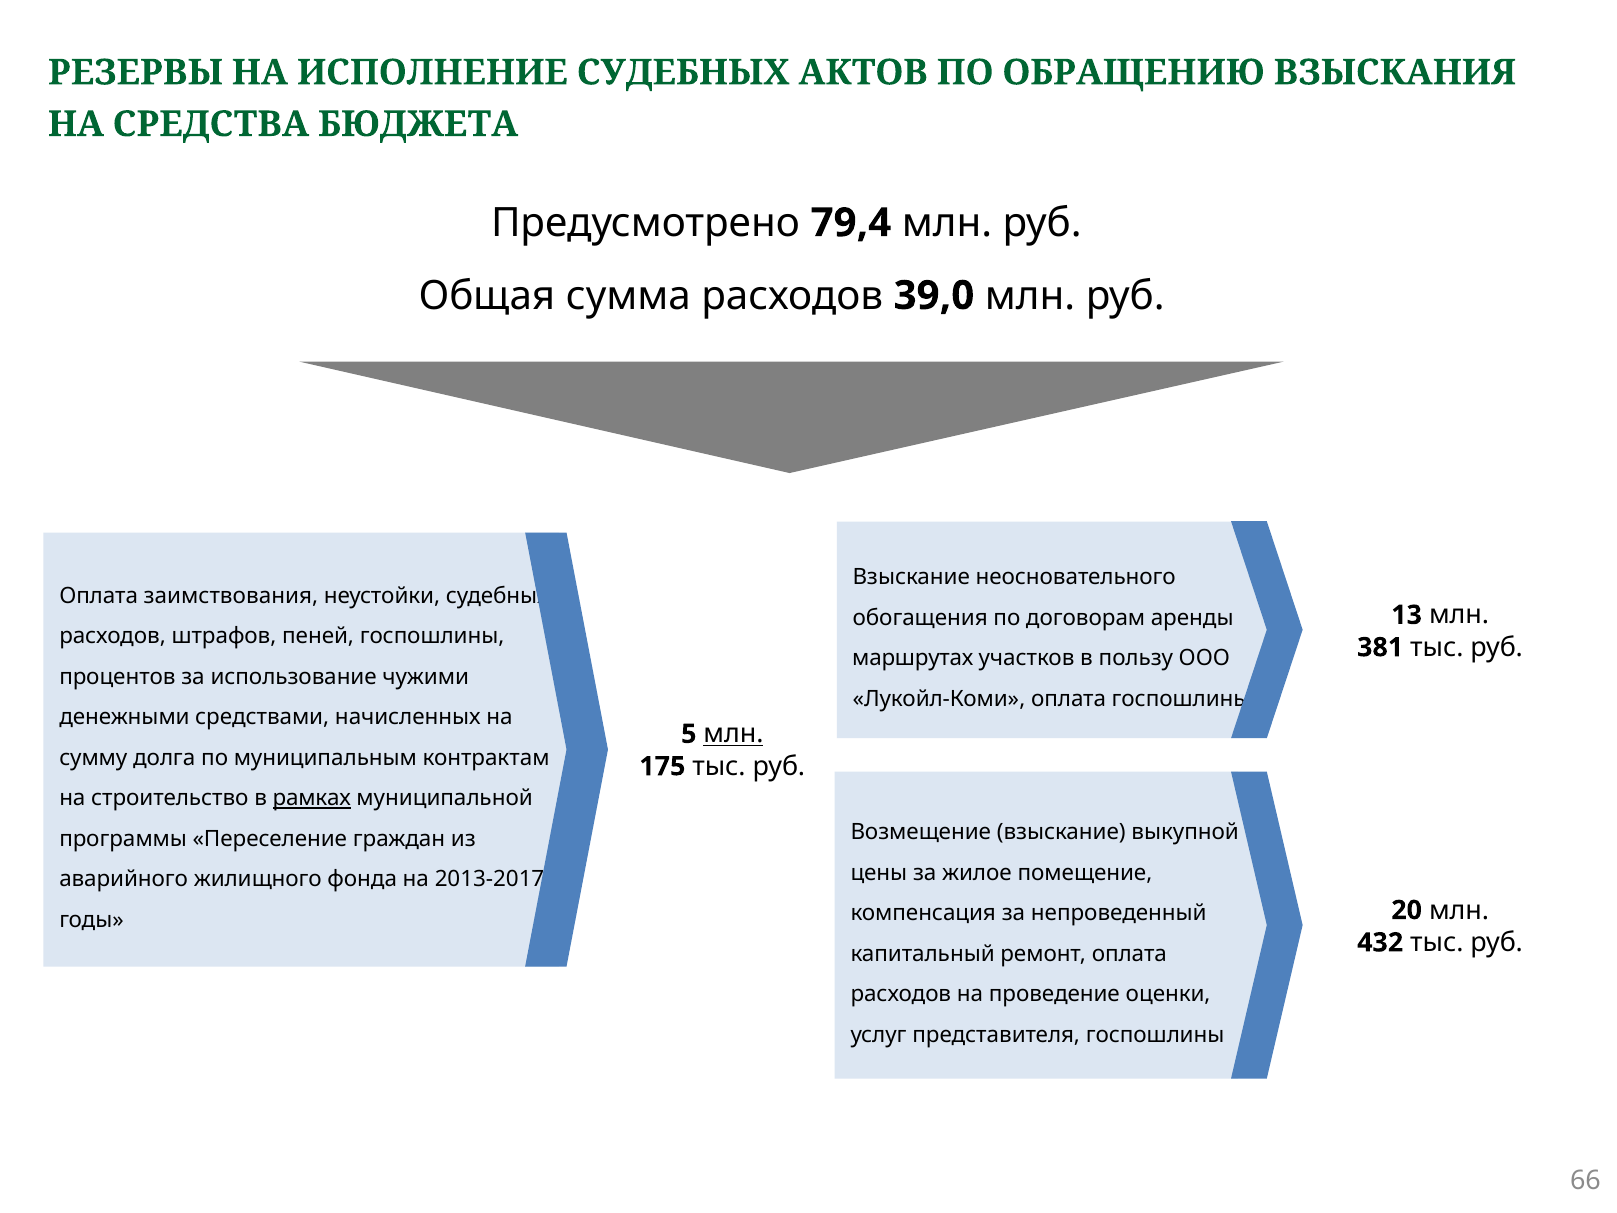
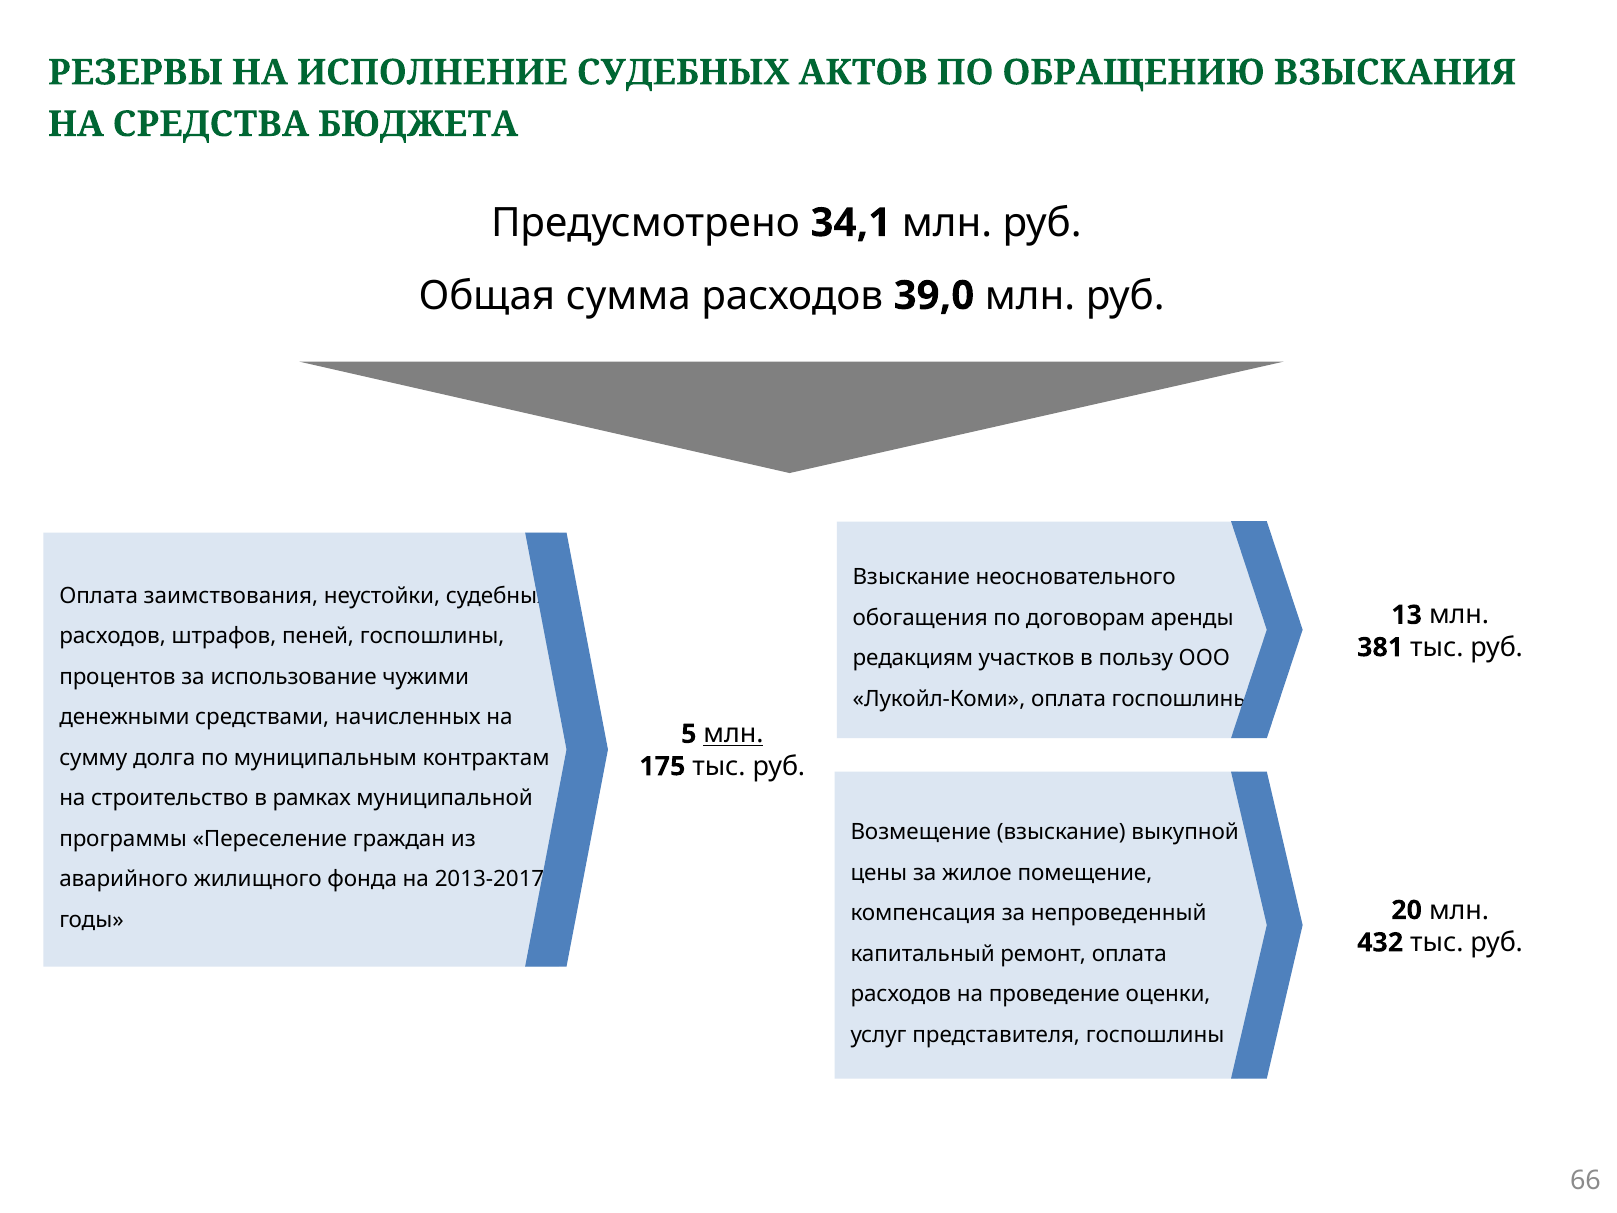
79,4: 79,4 -> 34,1 (851, 223)
маршрутах: маршрутах -> редакциям (913, 658)
рамках underline: present -> none (312, 798)
